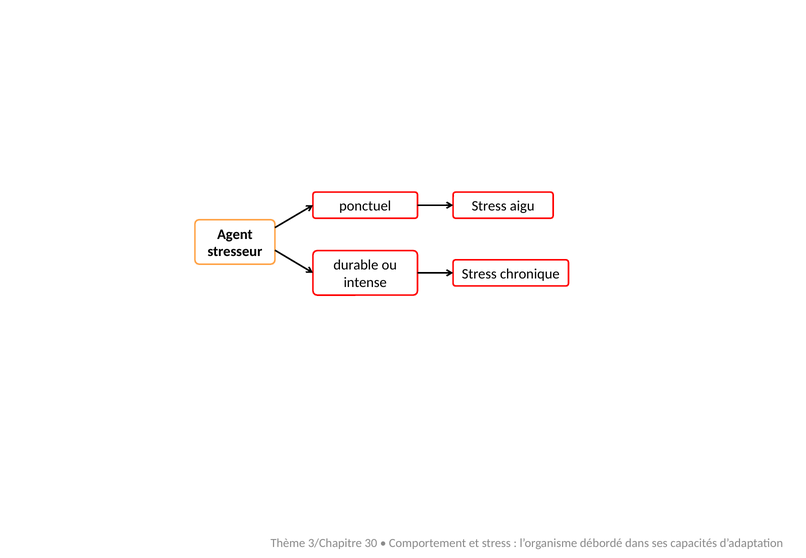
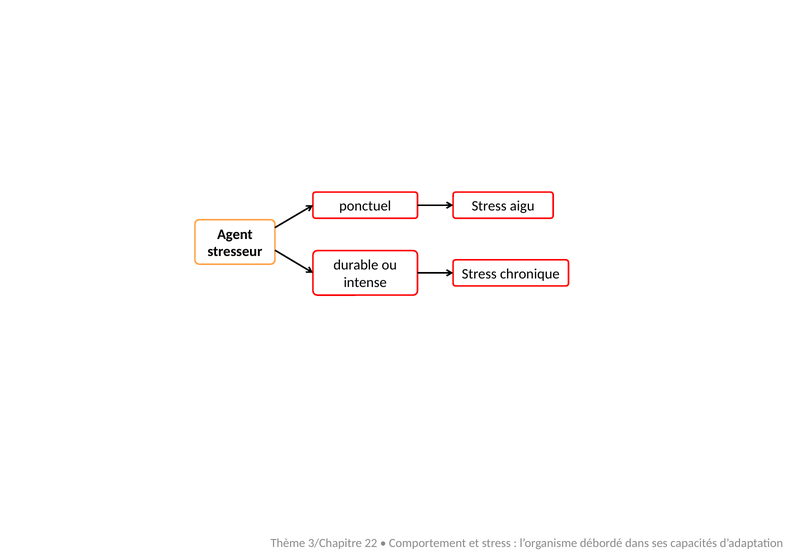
30: 30 -> 22 (371, 543)
